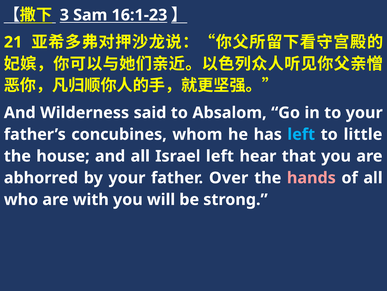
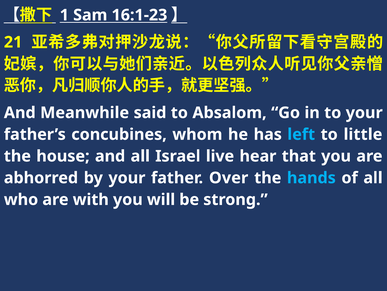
3: 3 -> 1 (64, 15)
Wilderness: Wilderness -> Meanwhile (85, 112)
Israel left: left -> live (220, 156)
hands colour: pink -> light blue (311, 177)
